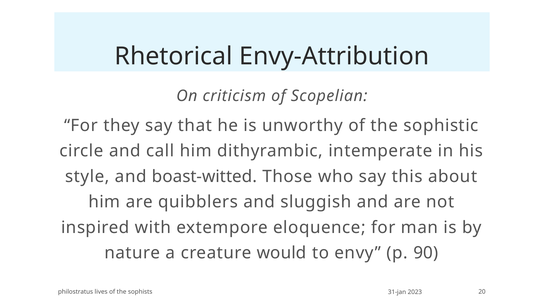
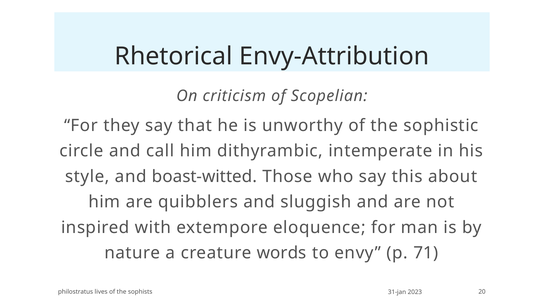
would: would -> words (282, 253)
90: 90 -> 71 (426, 253)
